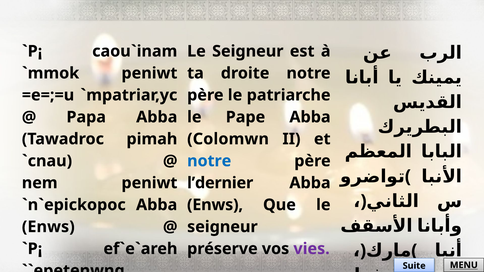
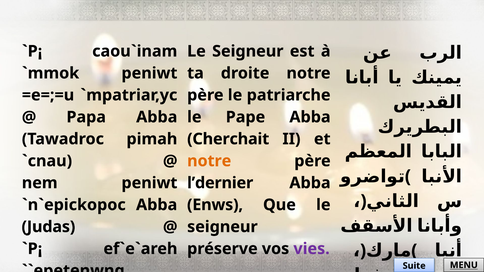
Colomwn: Colomwn -> Cherchait (228, 139)
notre colour: blue -> orange (209, 161)
Enws: Enws -> Judas (48, 227)
